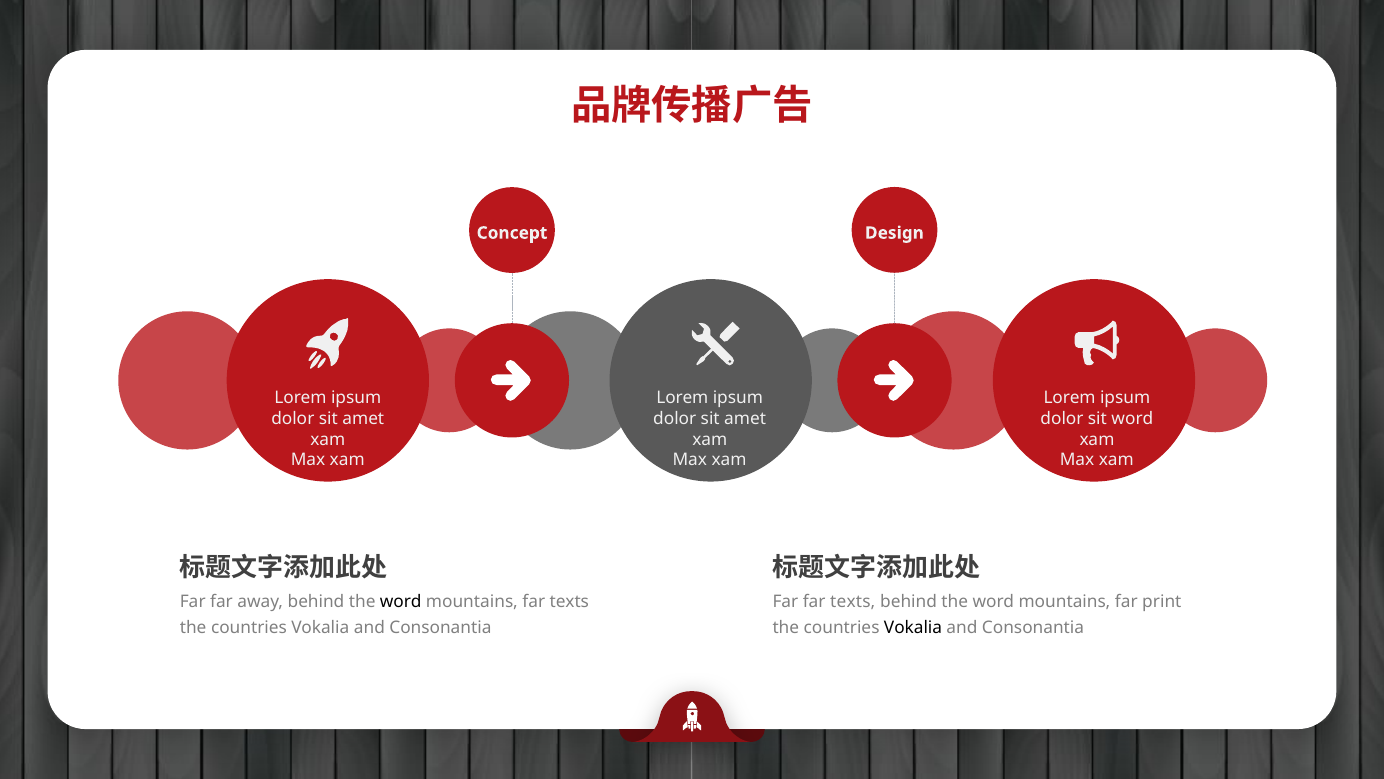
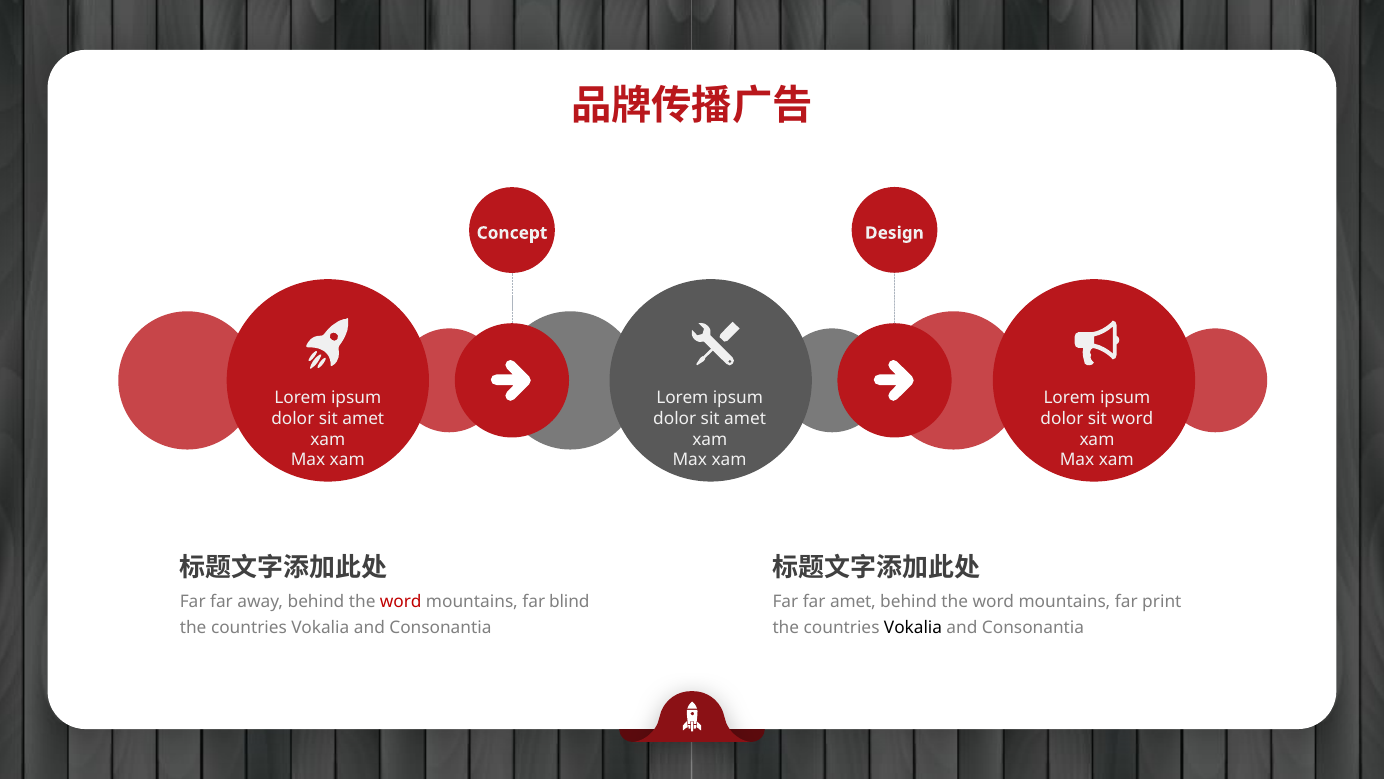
word colour: black -> red (401, 602)
mountains far texts: texts -> blind (569, 602)
Far far texts: texts -> amet (853, 602)
